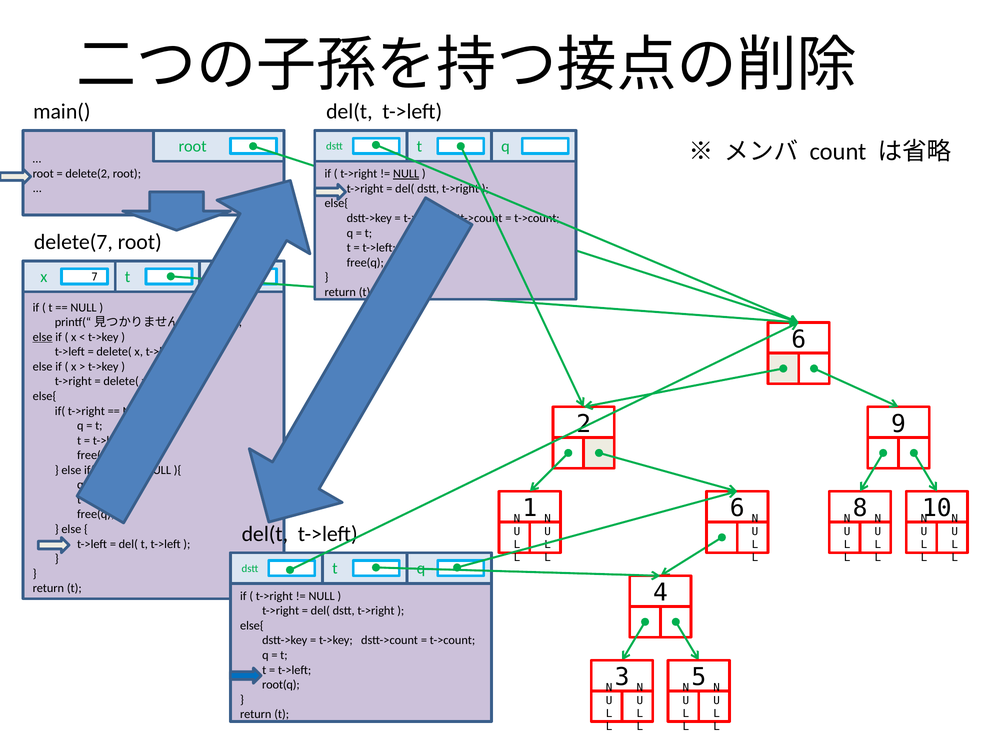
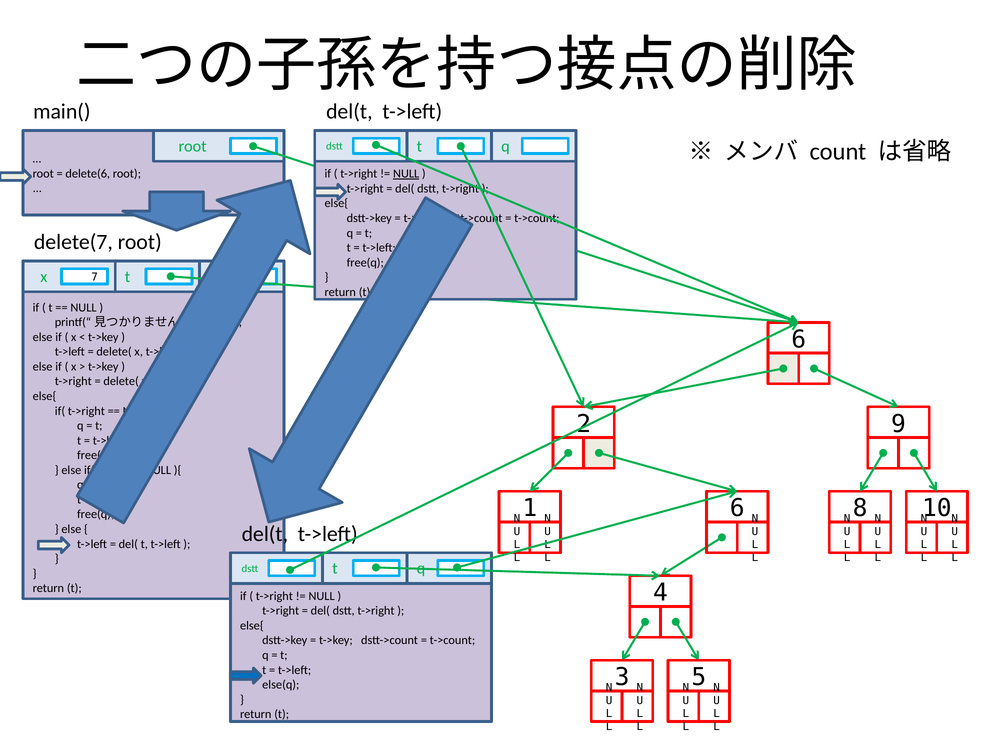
delete(2: delete(2 -> delete(6 (88, 174)
else underline: present -> none (43, 337)
root(q: root(q -> else(q (281, 685)
